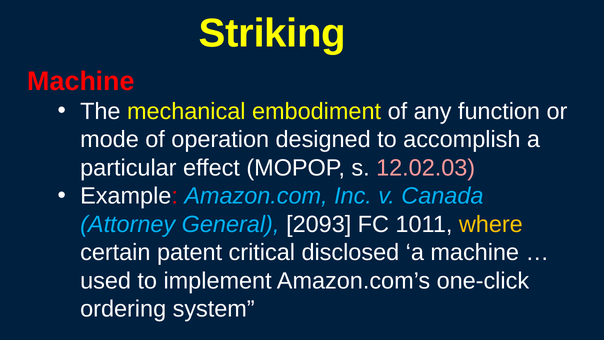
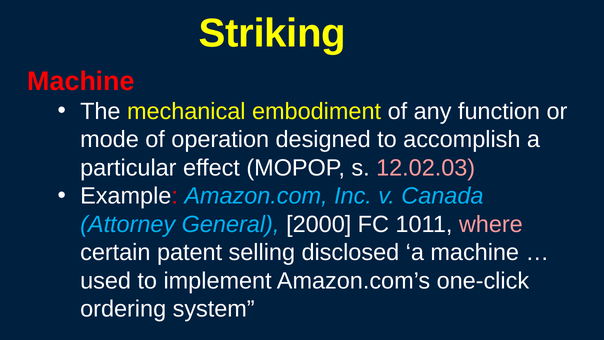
2093: 2093 -> 2000 (319, 224)
where colour: yellow -> pink (491, 224)
critical: critical -> selling (262, 252)
